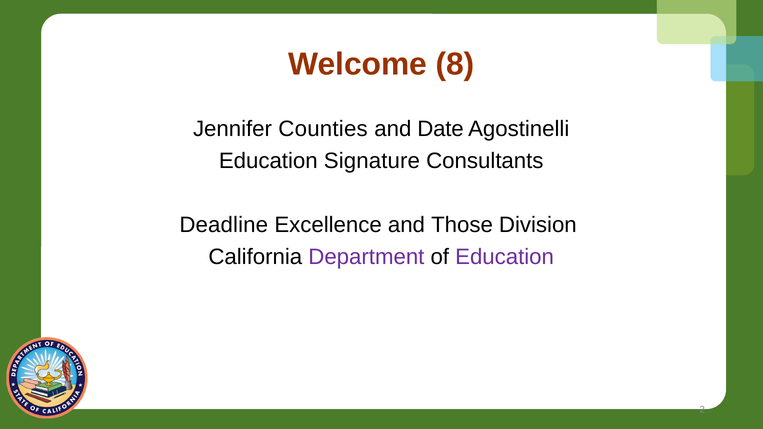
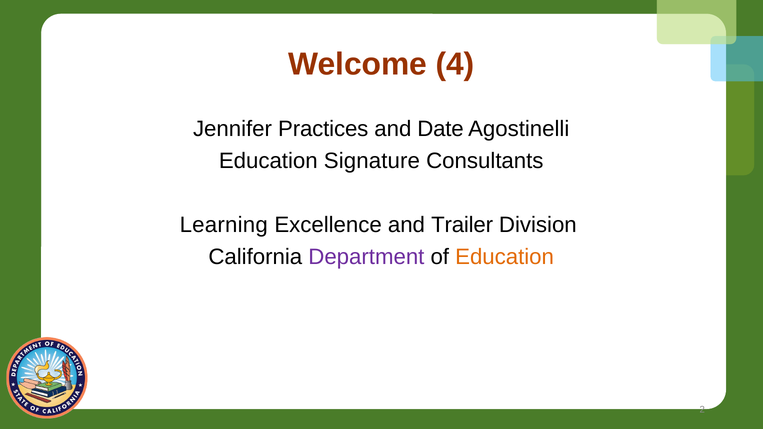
8: 8 -> 4 (455, 64)
Counties: Counties -> Practices (323, 129)
Deadline: Deadline -> Learning (224, 225)
Those: Those -> Trailer (462, 225)
Education colour: purple -> orange (505, 257)
